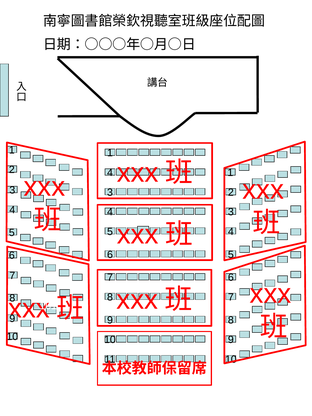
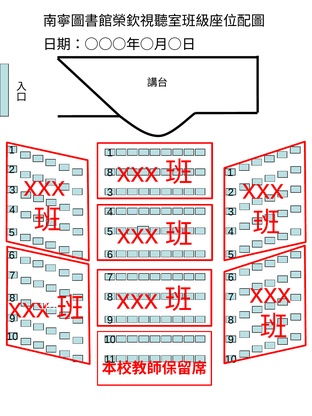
2 4: 4 -> 8 (110, 173)
